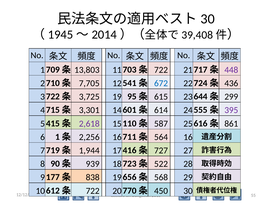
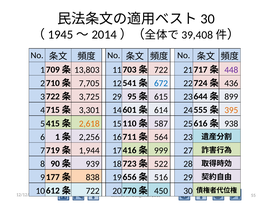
3,725 19: 19 -> 29 (117, 97)
299: 299 -> 899 (231, 97)
395 colour: purple -> orange (231, 110)
2,618 colour: purple -> orange (89, 124)
861: 861 -> 938 (231, 124)
16: 16 -> 23 (188, 137)
727: 727 -> 999 (161, 151)
568: 568 -> 516 (161, 177)
